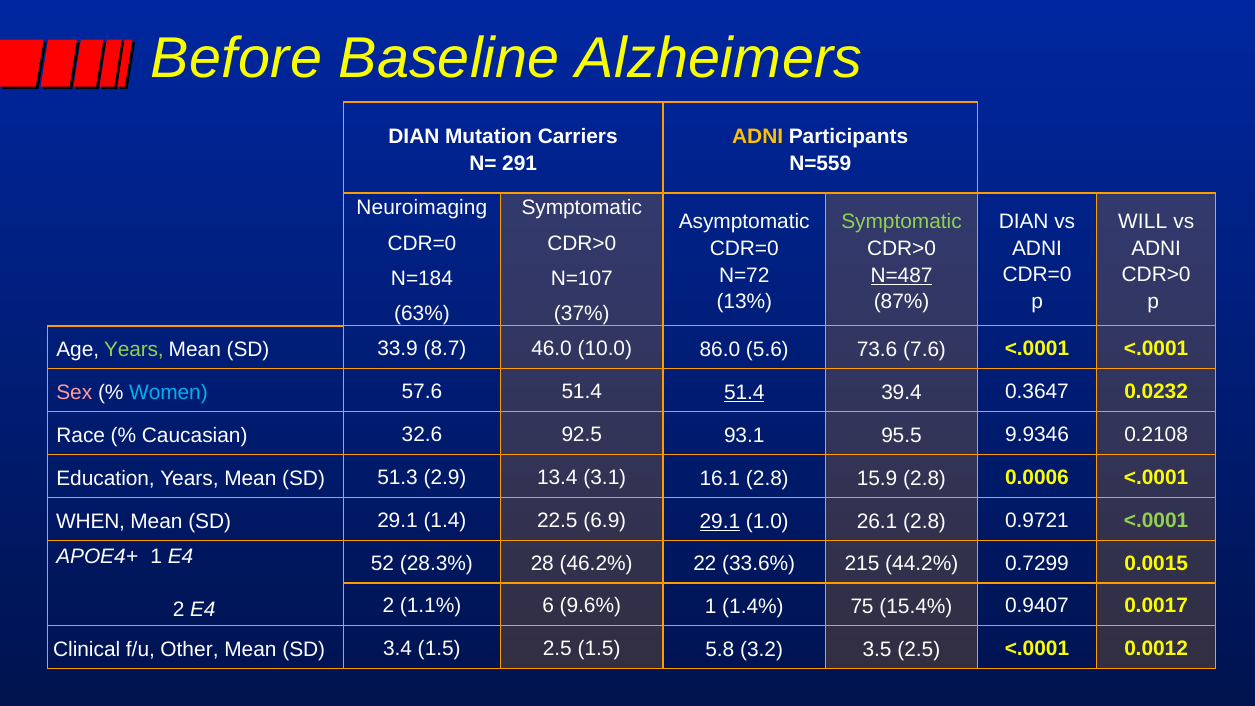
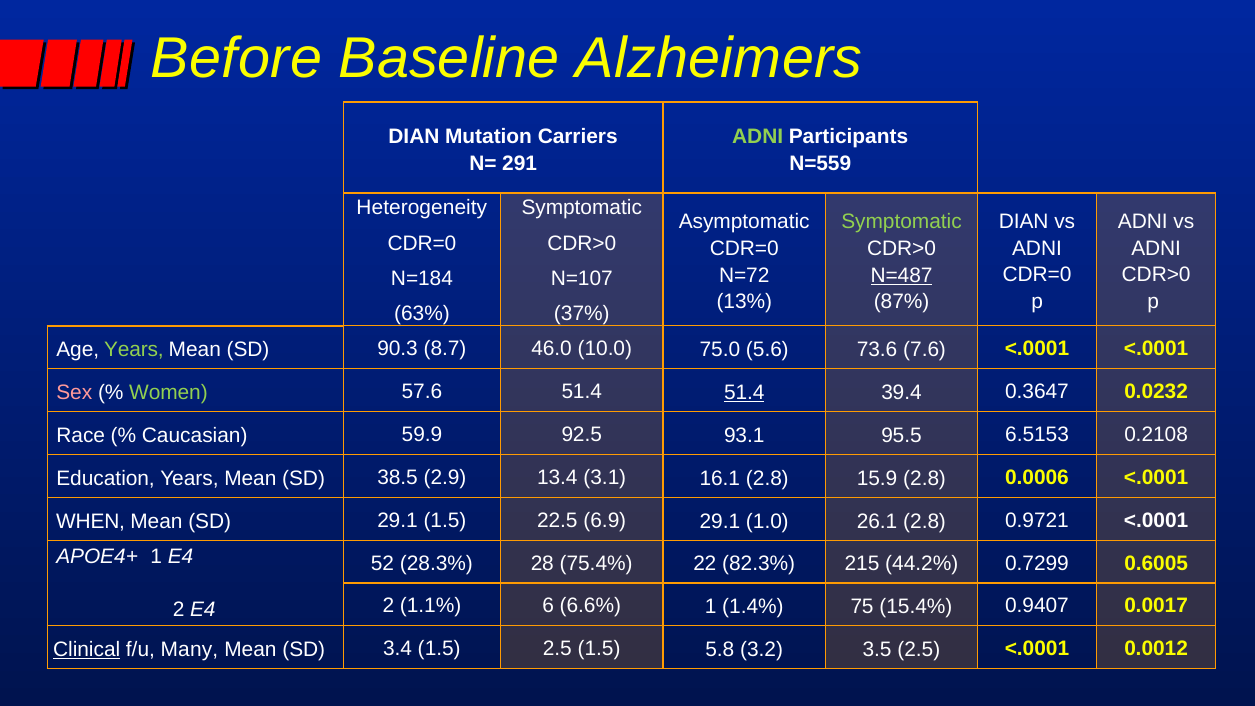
ADNI colour: yellow -> light green (758, 137)
Neuroimaging: Neuroimaging -> Heterogeneity (422, 208)
WILL: WILL -> ADNI (1143, 221)
33.9: 33.9 -> 90.3 (398, 349)
86.0: 86.0 -> 75.0 (720, 350)
Women colour: light blue -> light green (168, 393)
32.6: 32.6 -> 59.9 (422, 435)
9.9346: 9.9346 -> 6.5153 (1037, 435)
51.3: 51.3 -> 38.5 (398, 477)
29.1 1.4: 1.4 -> 1.5 (445, 520)
29.1 underline: present -> none (720, 521)
<.0001 colour: light green -> white (1156, 520)
46.2%: 46.2% -> 75.4% (596, 563)
33.6%: 33.6% -> 82.3% (759, 564)
0.0015: 0.0015 -> 0.6005 (1156, 563)
9.6%: 9.6% -> 6.6% (590, 606)
Clinical underline: none -> present (87, 649)
Other: Other -> Many (189, 649)
